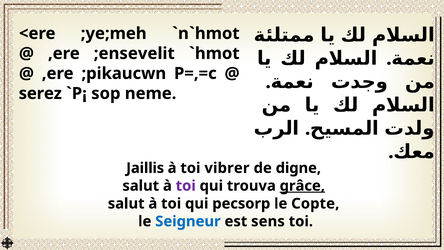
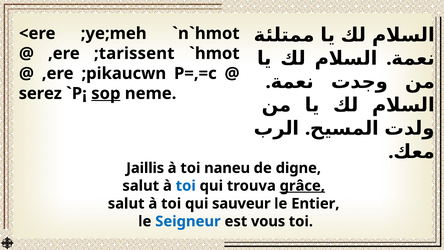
;ensevelit: ;ensevelit -> ;tarissent (134, 53)
sop underline: none -> present (106, 93)
vibrer: vibrer -> naneu (227, 168)
toi colour: purple -> blue (186, 186)
pecsorp: pecsorp -> sauveur (241, 203)
Copte: Copte -> Entier (315, 203)
sens: sens -> vous (268, 221)
